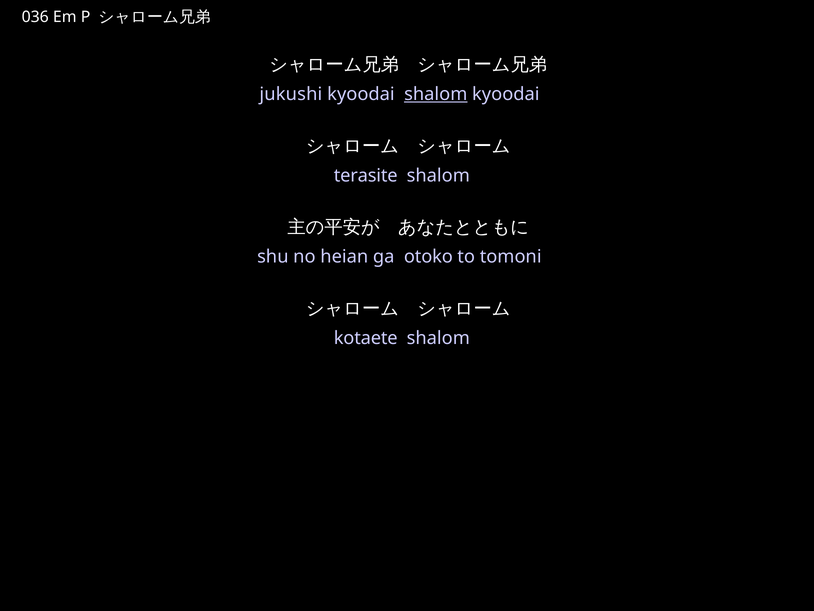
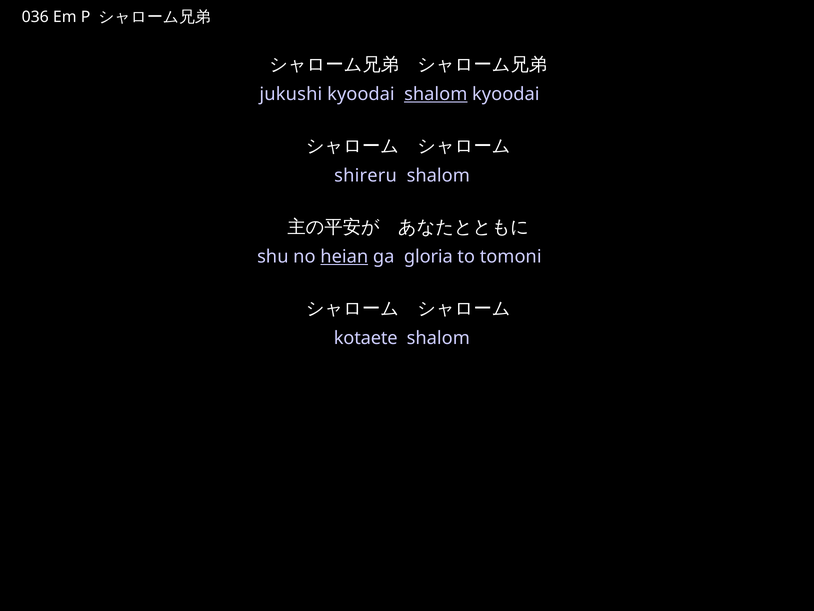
terasite: terasite -> shireru (366, 175)
heian underline: none -> present (344, 257)
otoko: otoko -> gloria (428, 257)
